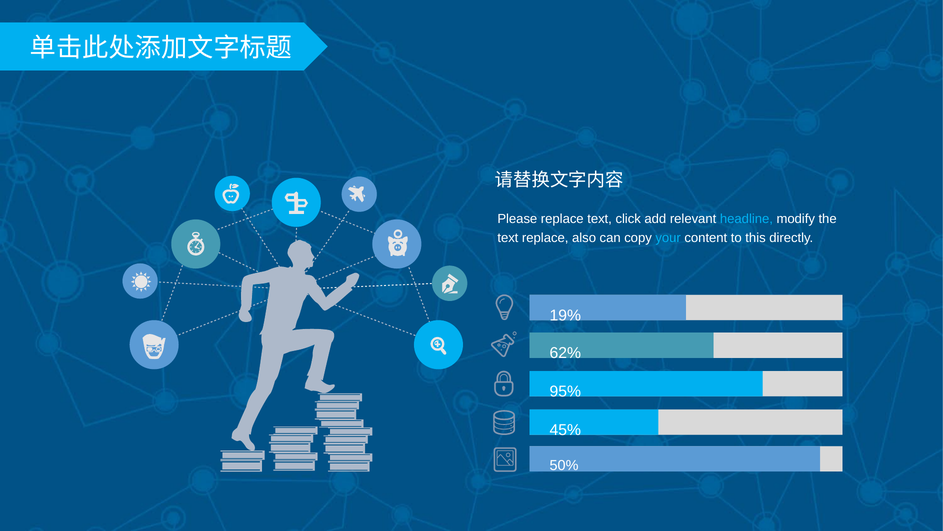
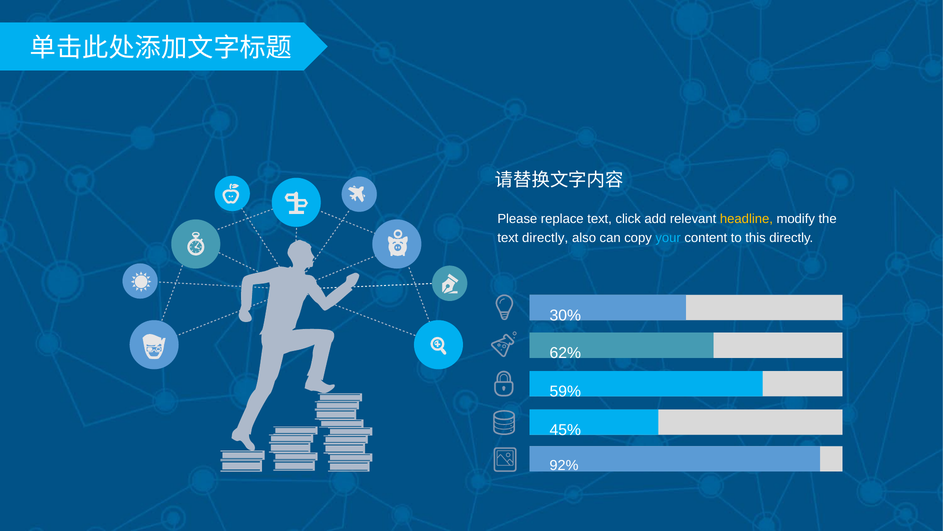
headline colour: light blue -> yellow (746, 219)
text replace: replace -> directly (545, 238)
19%: 19% -> 30% (565, 315)
95%: 95% -> 59% (565, 391)
50%: 50% -> 92% (564, 465)
